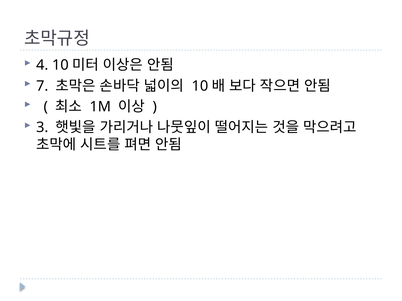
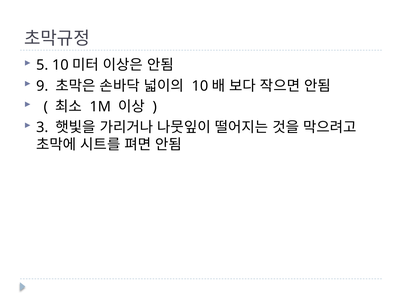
4: 4 -> 5 (42, 65)
7: 7 -> 9 (42, 86)
